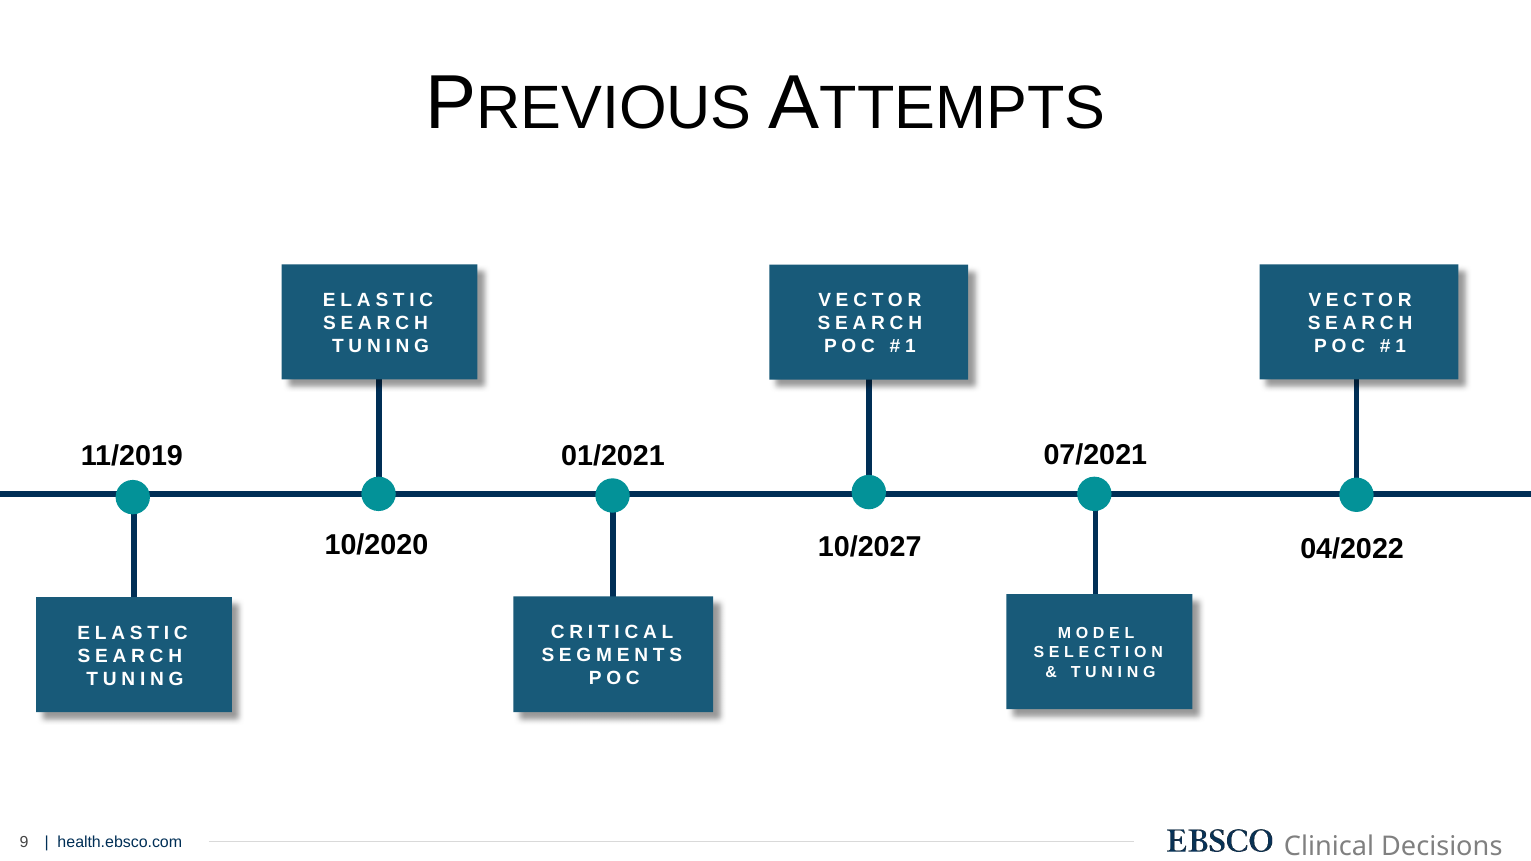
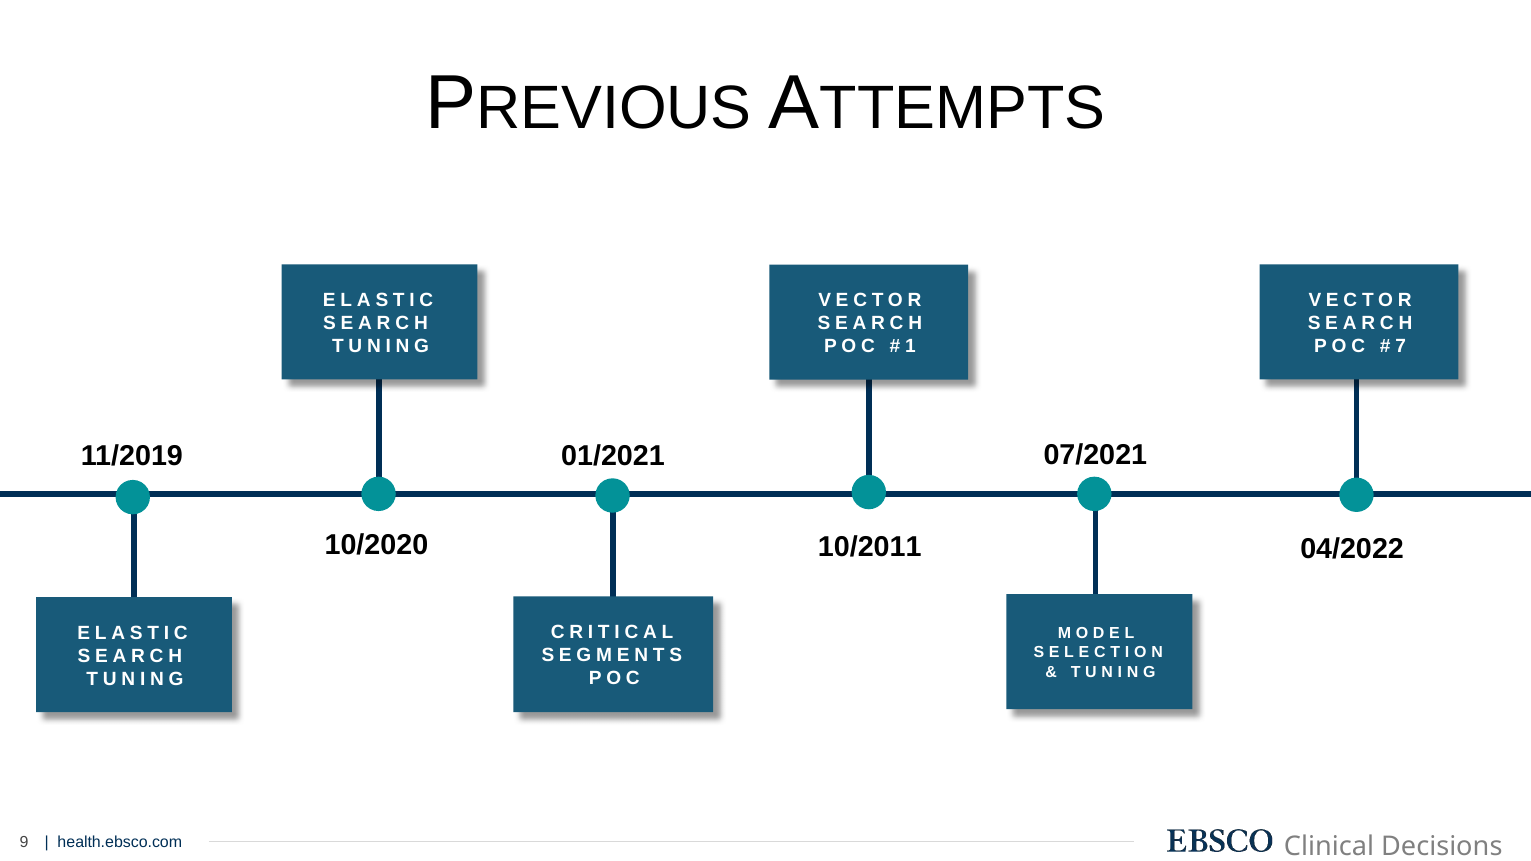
1: 1 -> 7 (1401, 346)
10/2027: 10/2027 -> 10/2011 (870, 547)
